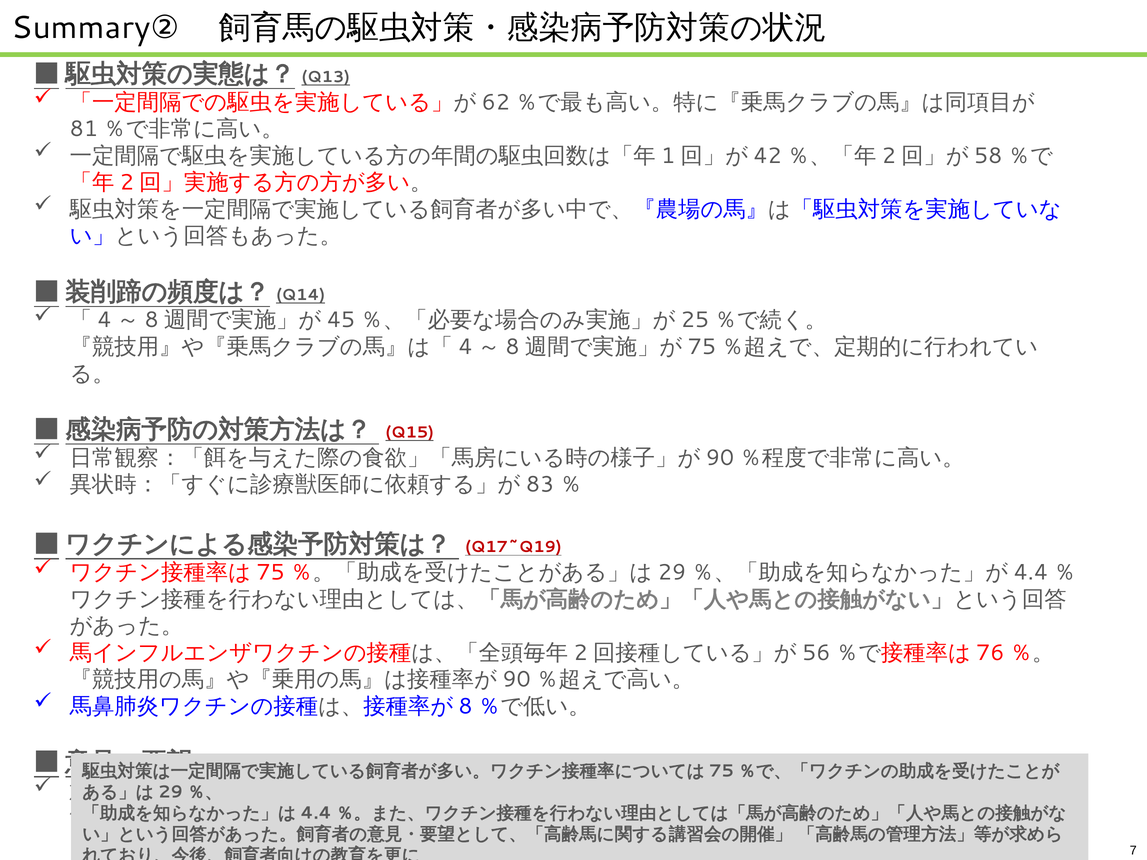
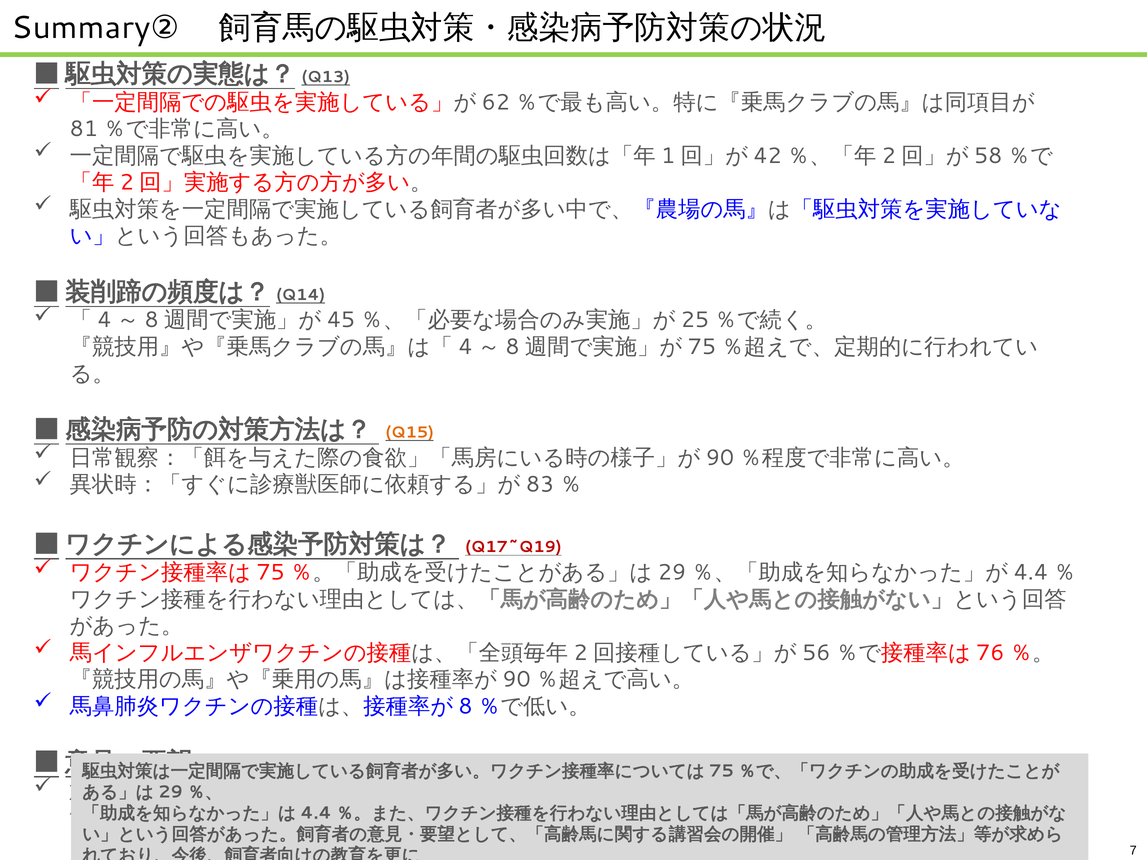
Q15 colour: red -> orange (410, 433)
